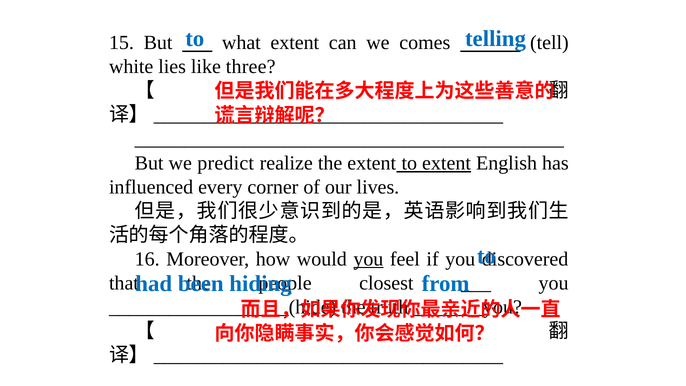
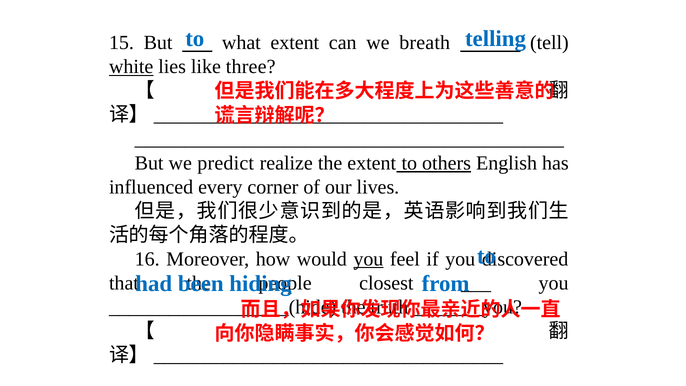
comes: comes -> breath (425, 43)
white underline: none -> present (131, 67)
to extent: extent -> others (447, 163)
